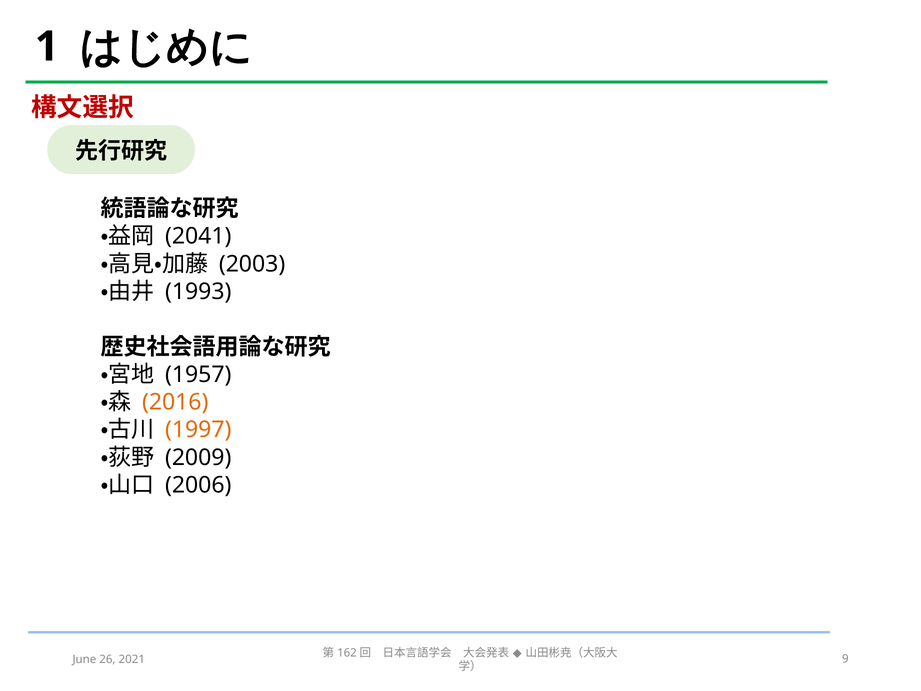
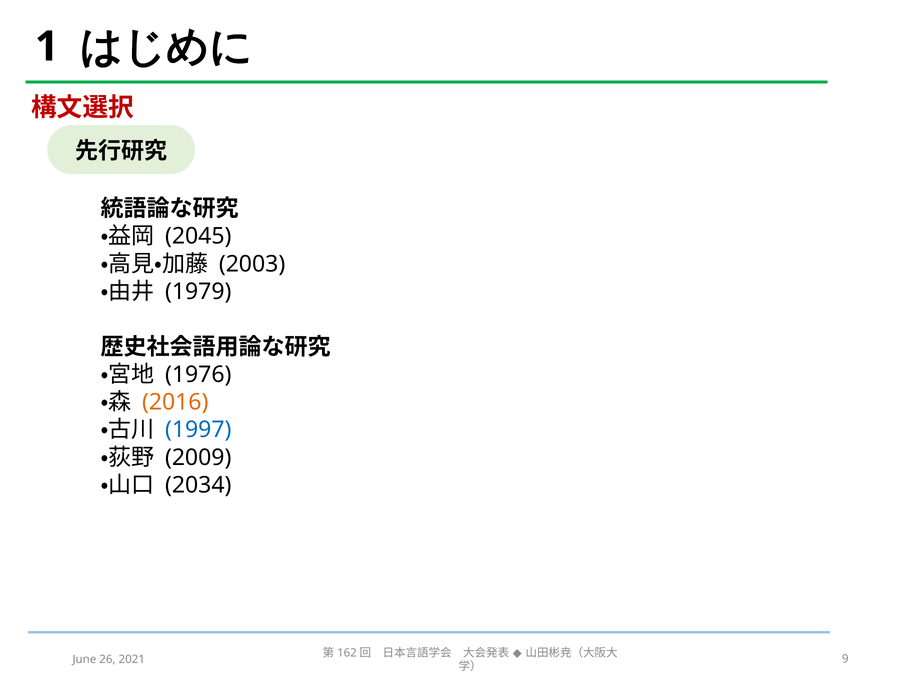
2041: 2041 -> 2045 (198, 236)
1993: 1993 -> 1979 (198, 292)
1957: 1957 -> 1976 (198, 374)
1997 colour: orange -> blue (198, 430)
2006: 2006 -> 2034 (198, 485)
